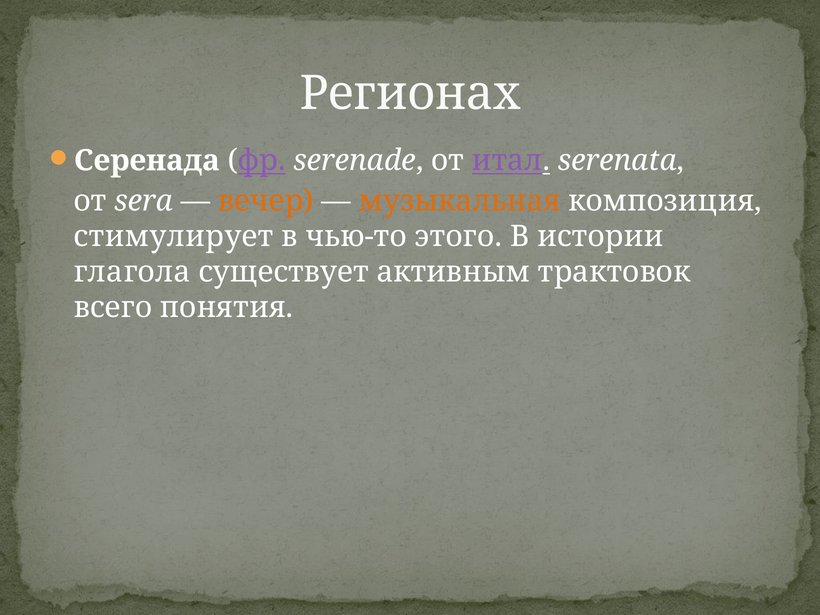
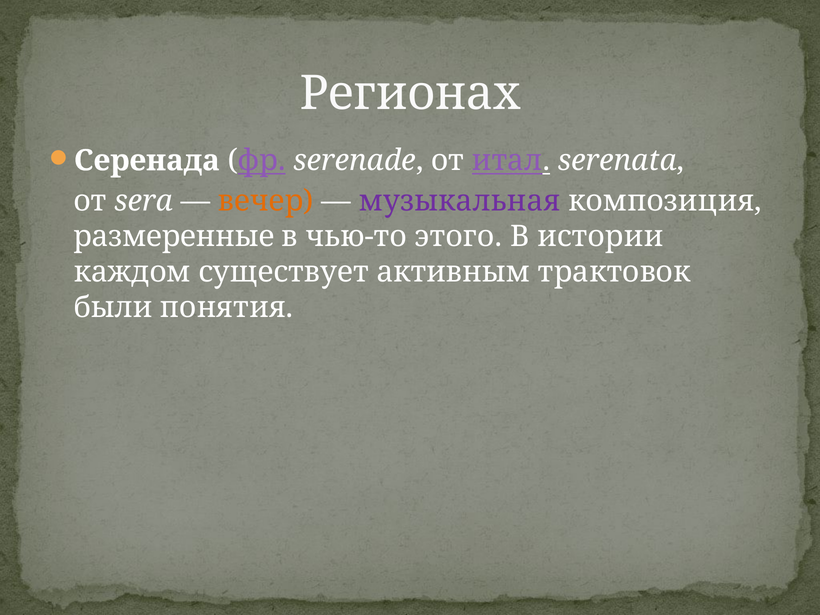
музыкальная colour: orange -> purple (460, 201)
стимулирует: стимулирует -> размеренные (174, 236)
глагола: глагола -> каждом (132, 272)
всего: всего -> были (113, 308)
